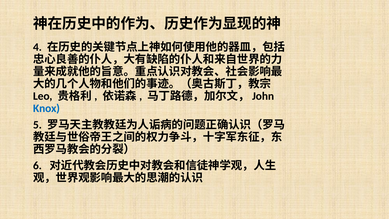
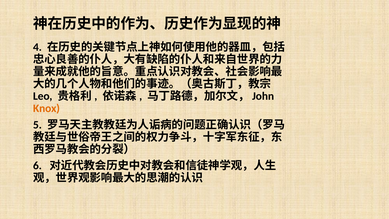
Knox colour: blue -> orange (46, 108)
